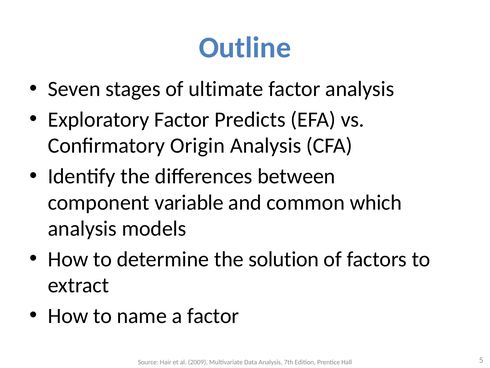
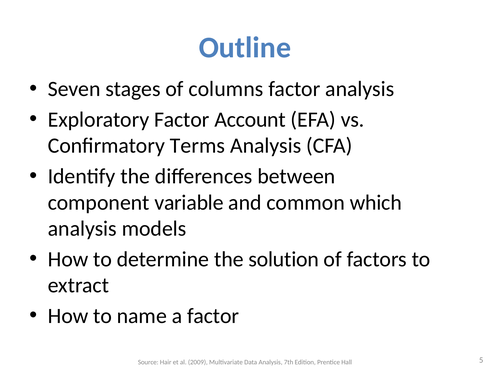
ultimate: ultimate -> columns (226, 89)
Predicts: Predicts -> Account (250, 119)
Origin: Origin -> Terms (198, 146)
